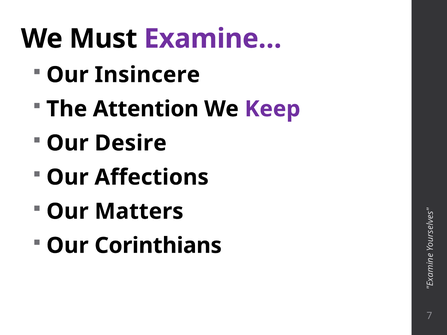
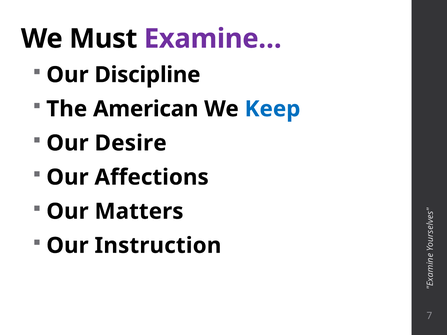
Insincere: Insincere -> Discipline (148, 75)
Attention: Attention -> American (146, 109)
Keep colour: purple -> blue (273, 109)
Corinthians: Corinthians -> Instruction (158, 246)
